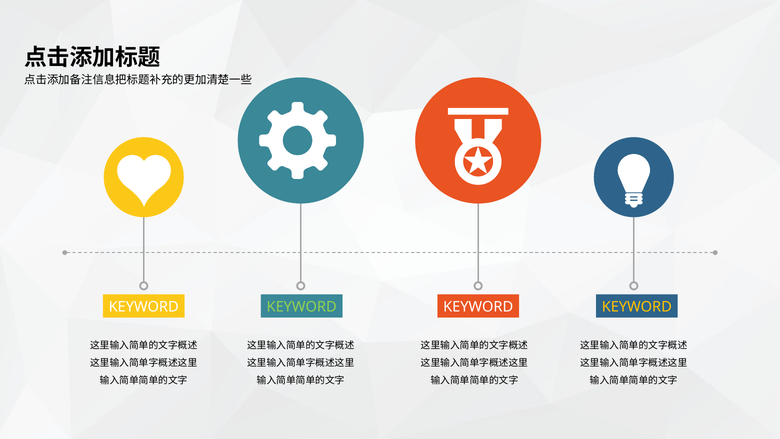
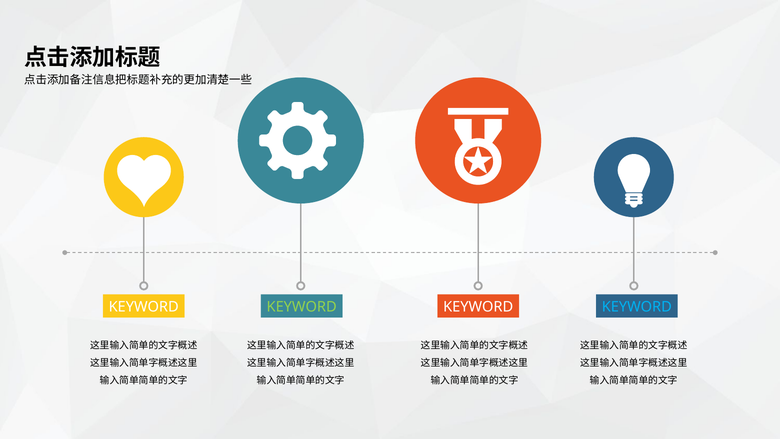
KEYWORD colour: yellow -> light blue (637, 307)
